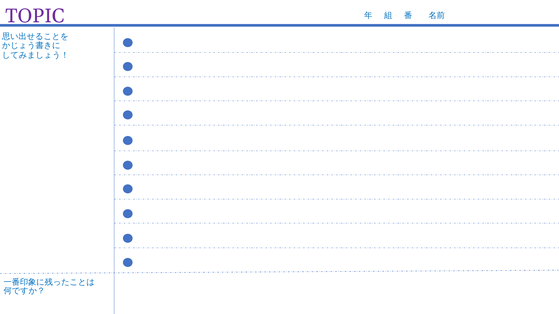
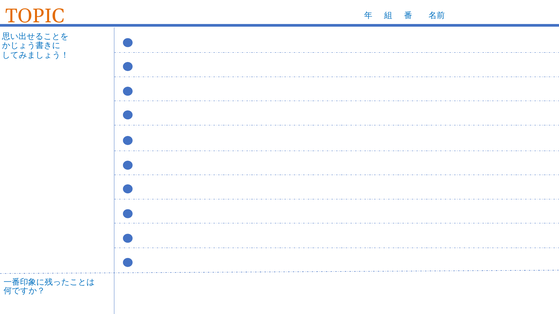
TOPIC colour: purple -> orange (35, 16)
